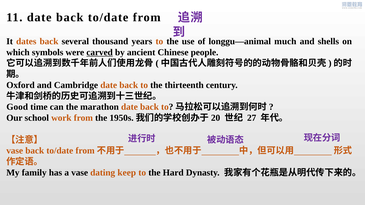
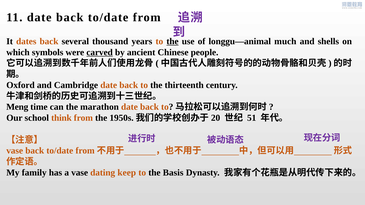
the underline: none -> present (173, 41)
Good: Good -> Meng (17, 107)
work: work -> think (61, 118)
27: 27 -> 51 (252, 118)
Hard: Hard -> Basis (173, 173)
